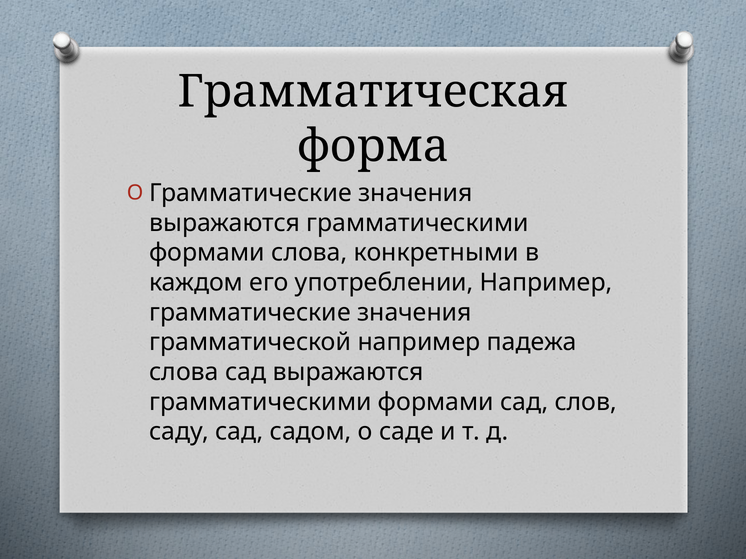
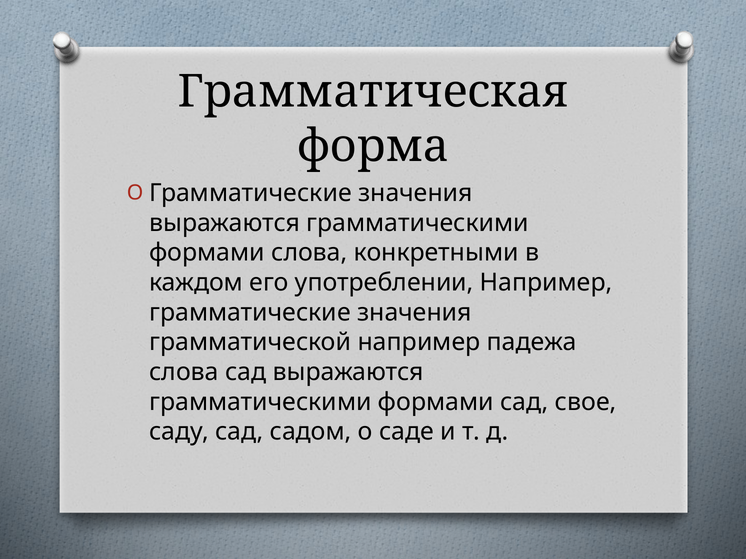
слов: слов -> свое (586, 402)
